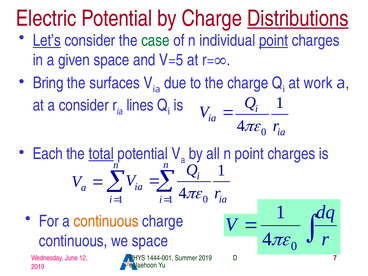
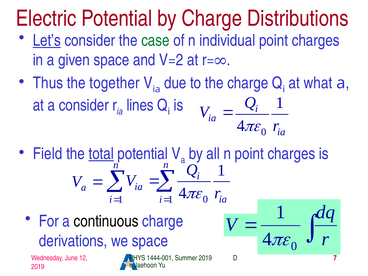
Distributions underline: present -> none (298, 18)
point underline: present -> none (274, 40)
V=5: V=5 -> V=2 (171, 60)
Bring: Bring -> Thus (48, 83)
surfaces: surfaces -> together (115, 83)
work: work -> what (318, 83)
Each: Each -> Field (48, 154)
continuous colour: orange -> black (106, 221)
continuous: continuous -> derivations (73, 241)
